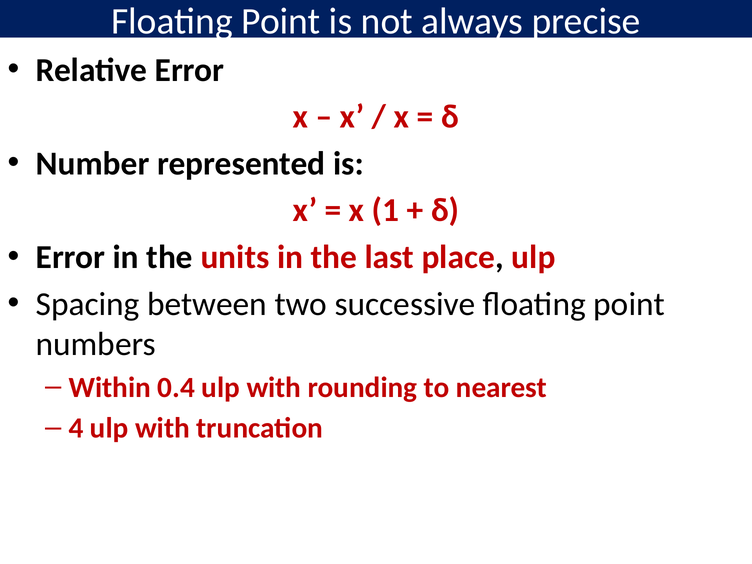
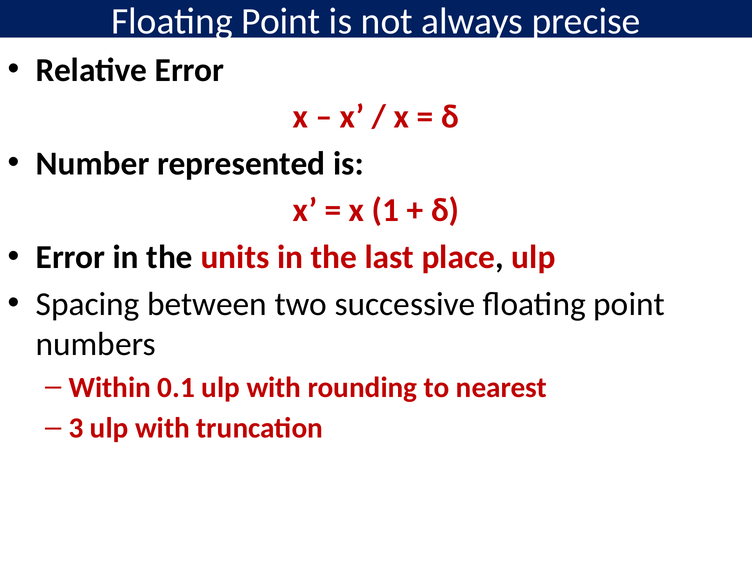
0.4: 0.4 -> 0.1 (176, 387)
4: 4 -> 3 (76, 428)
